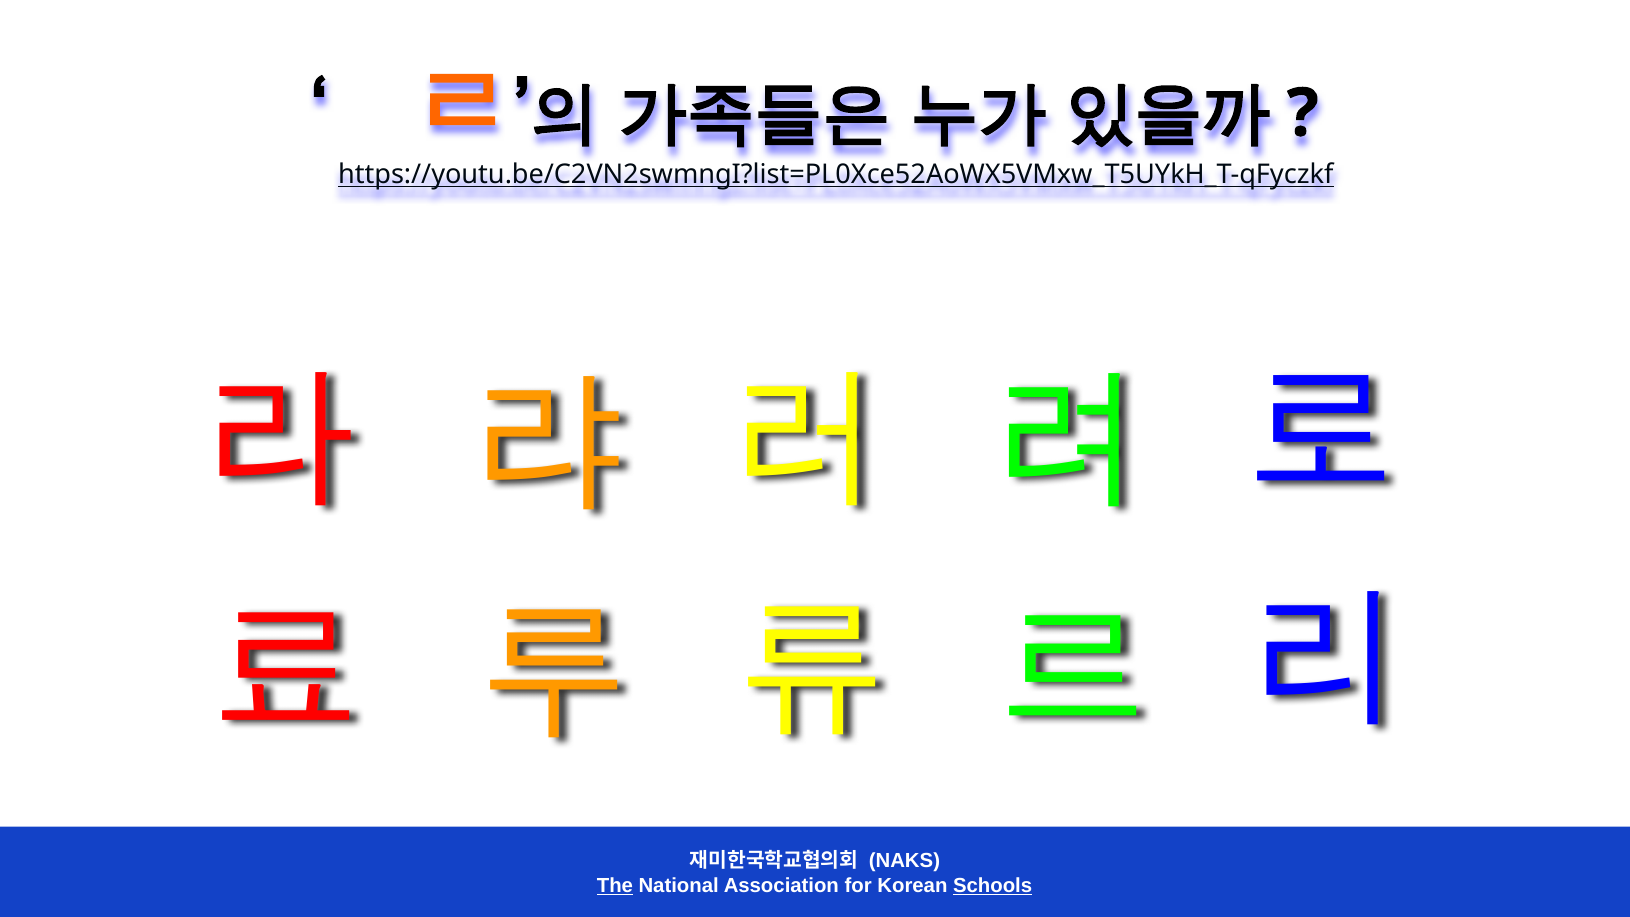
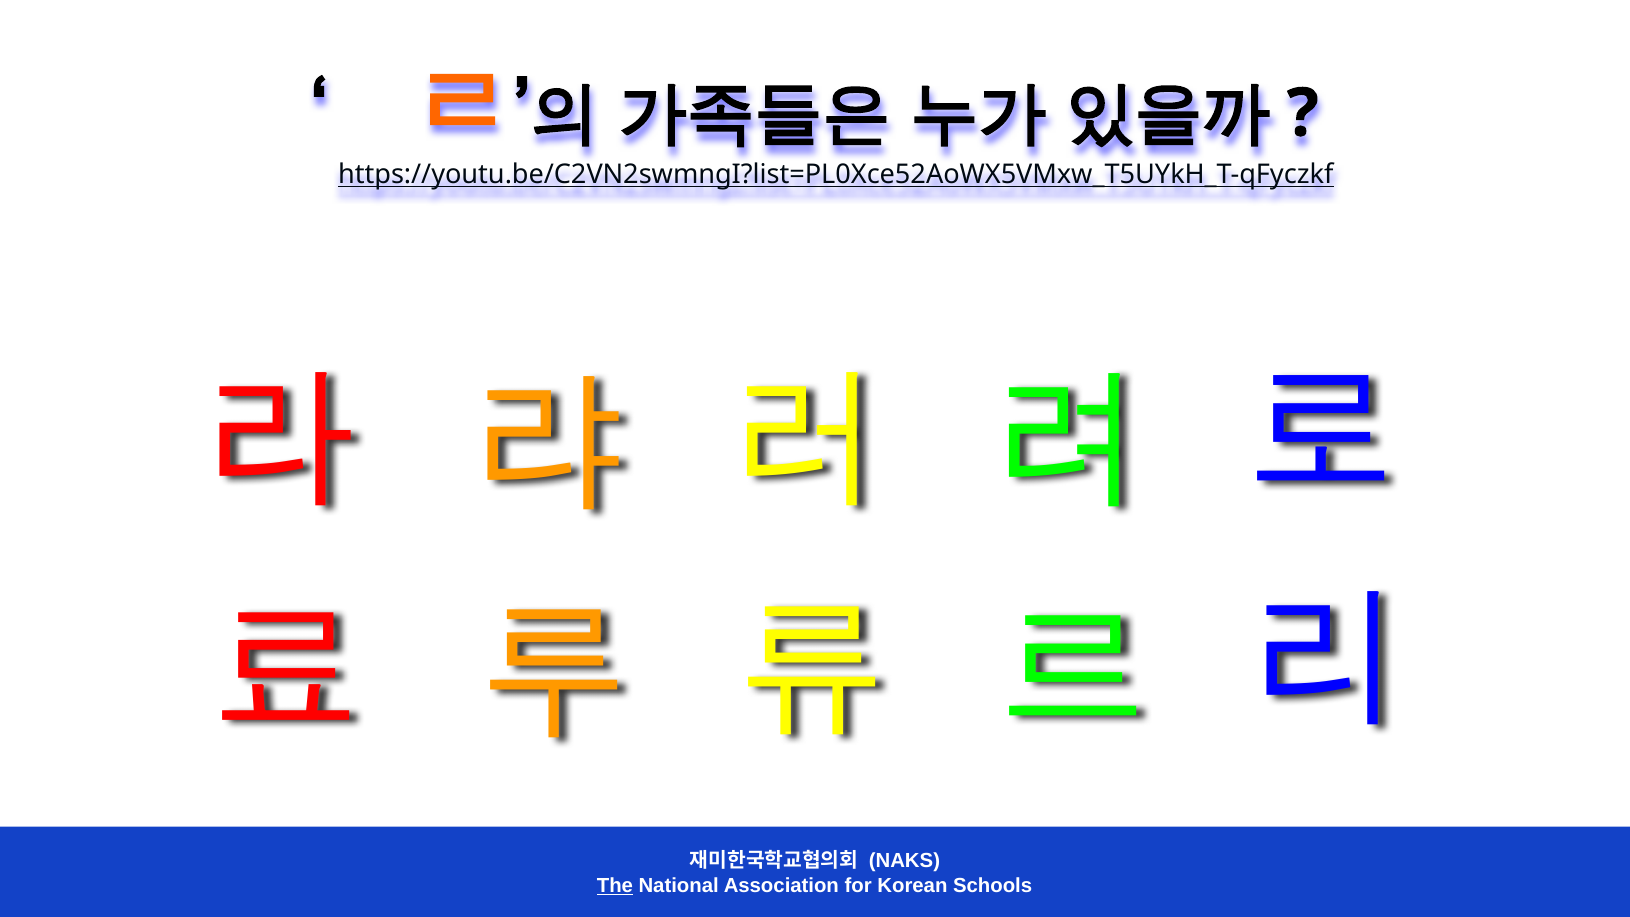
Schools underline: present -> none (993, 885)
